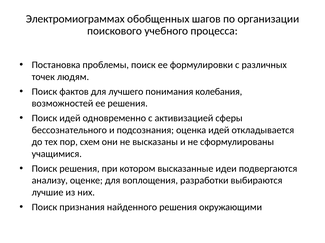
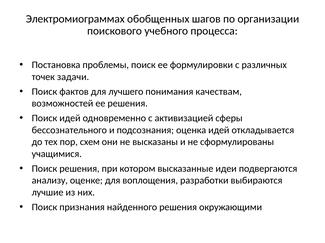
людям: людям -> задачи (73, 77)
колебания: колебания -> качествам (219, 92)
